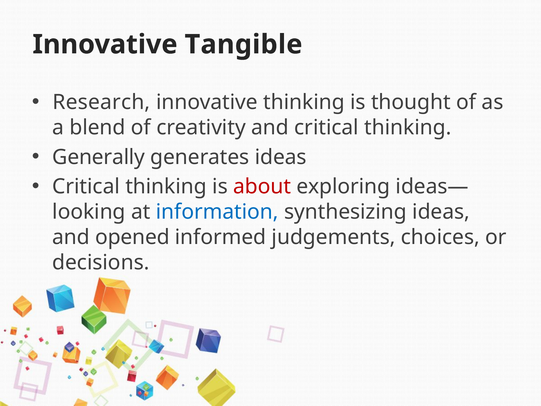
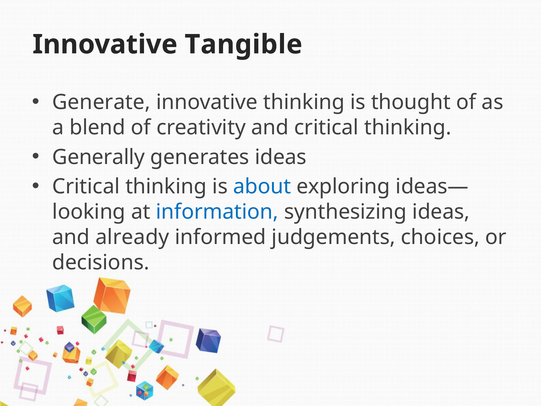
Research: Research -> Generate (101, 102)
about colour: red -> blue (262, 186)
opened: opened -> already (132, 237)
